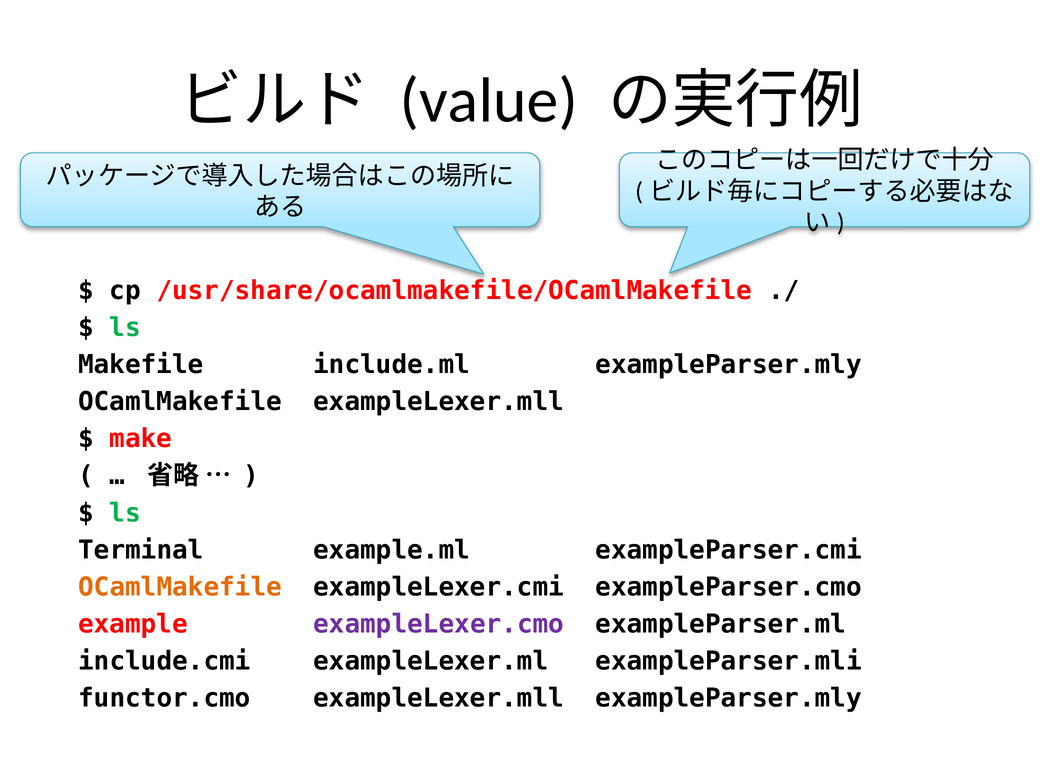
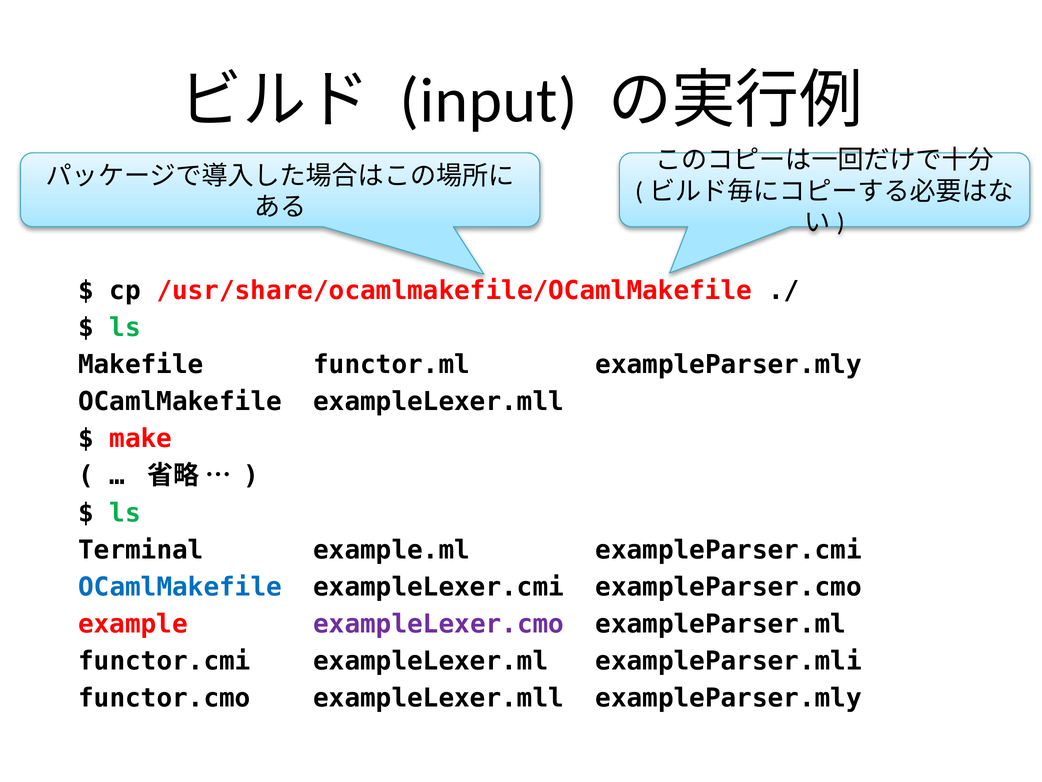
value: value -> input (489, 101)
include.ml: include.ml -> functor.ml (392, 364)
OCamlMakefile colour: orange -> blue (180, 587)
include.cmi: include.cmi -> functor.cmi (164, 661)
